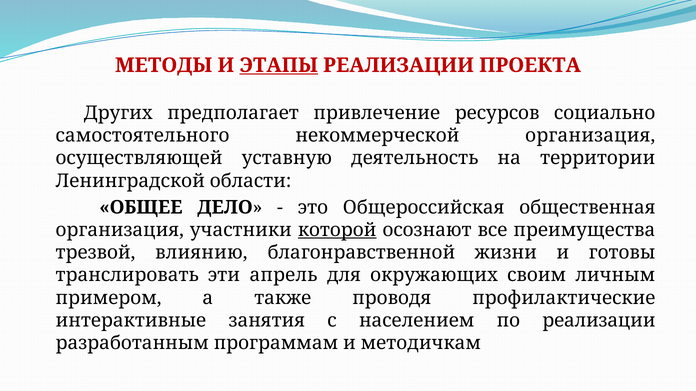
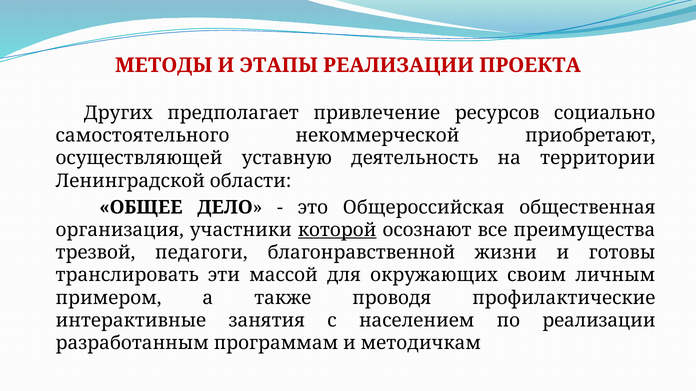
ЭТАПЫ underline: present -> none (279, 65)
некоммерческой организация: организация -> приобретают (590, 136)
влиянию: влиянию -> педагоги (201, 253)
апрель: апрель -> массой (284, 276)
